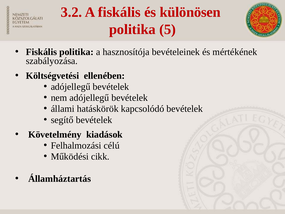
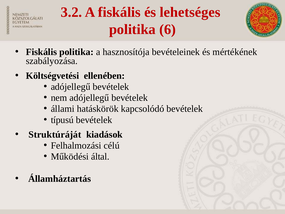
különösen: különösen -> lehetséges (190, 12)
5: 5 -> 6 (168, 29)
segítő: segítő -> típusú (62, 120)
Követelmény: Követelmény -> Struktúráját (55, 134)
cikk: cikk -> által (100, 156)
